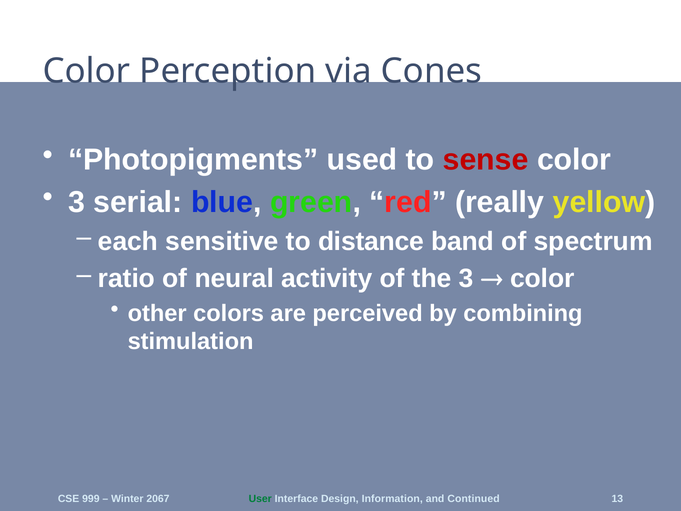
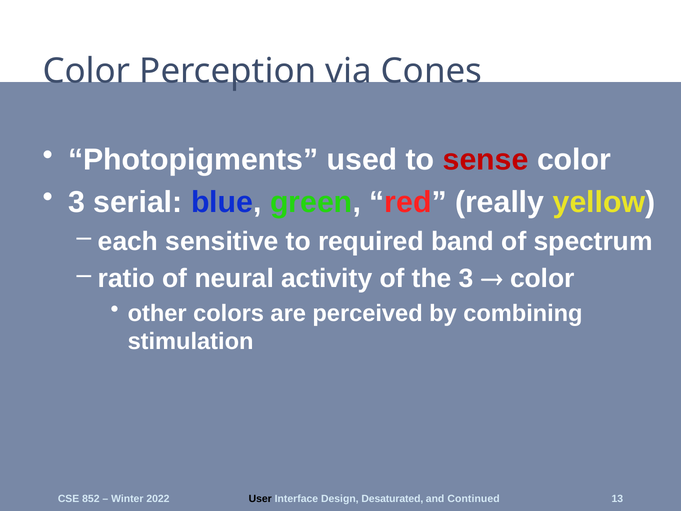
distance: distance -> required (371, 241)
999: 999 -> 852 (91, 498)
2067: 2067 -> 2022 (158, 498)
User colour: green -> black (260, 498)
Information: Information -> Desaturated (392, 498)
